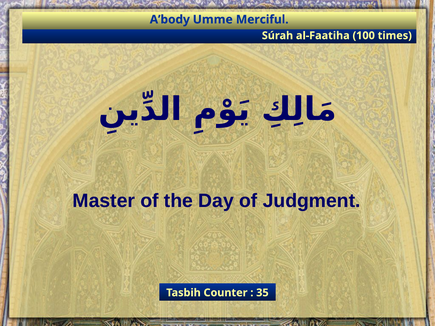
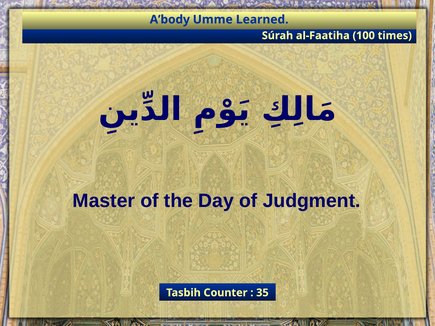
Merciful: Merciful -> Learned (262, 20)
